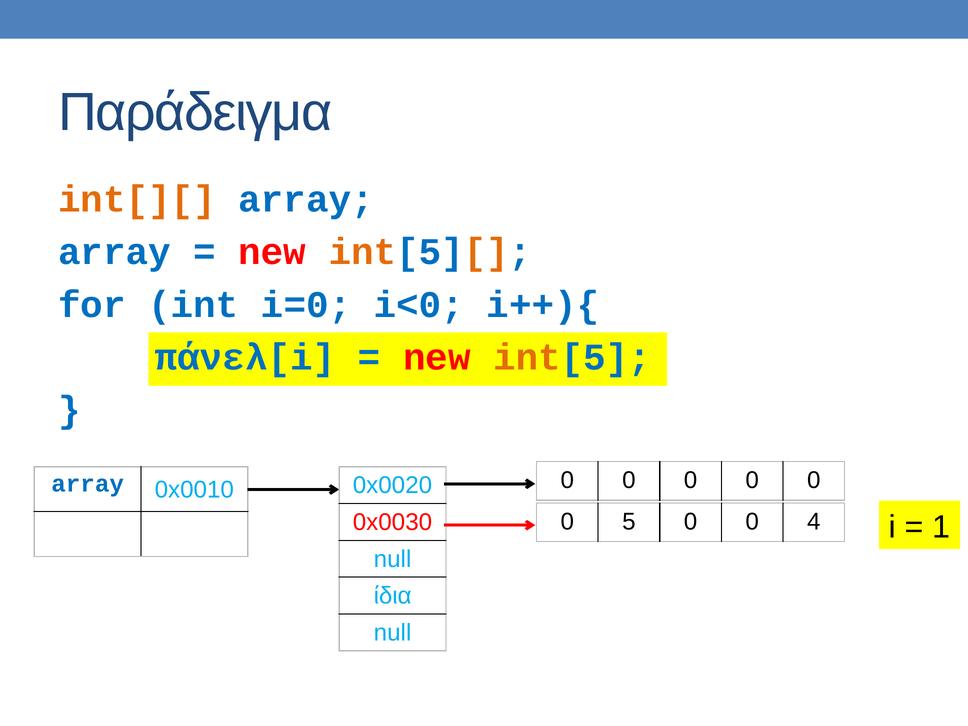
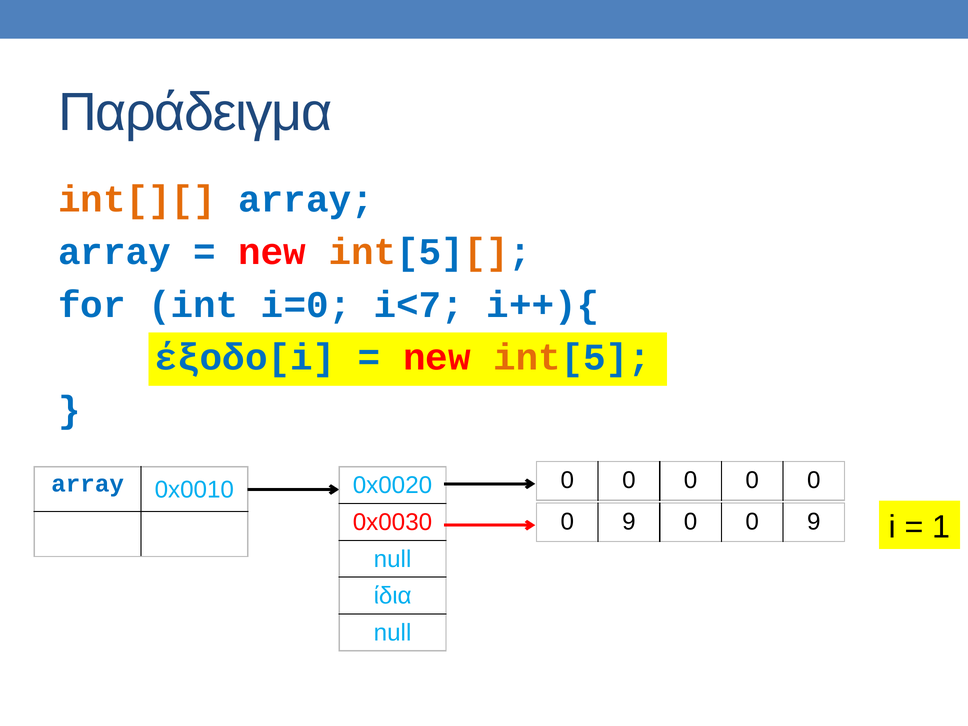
i<0: i<0 -> i<7 (419, 305)
πάνελ[i: πάνελ[i -> έξοδο[i (245, 357)
5: 5 -> 9 (629, 522)
4: 4 -> 9 (814, 522)
